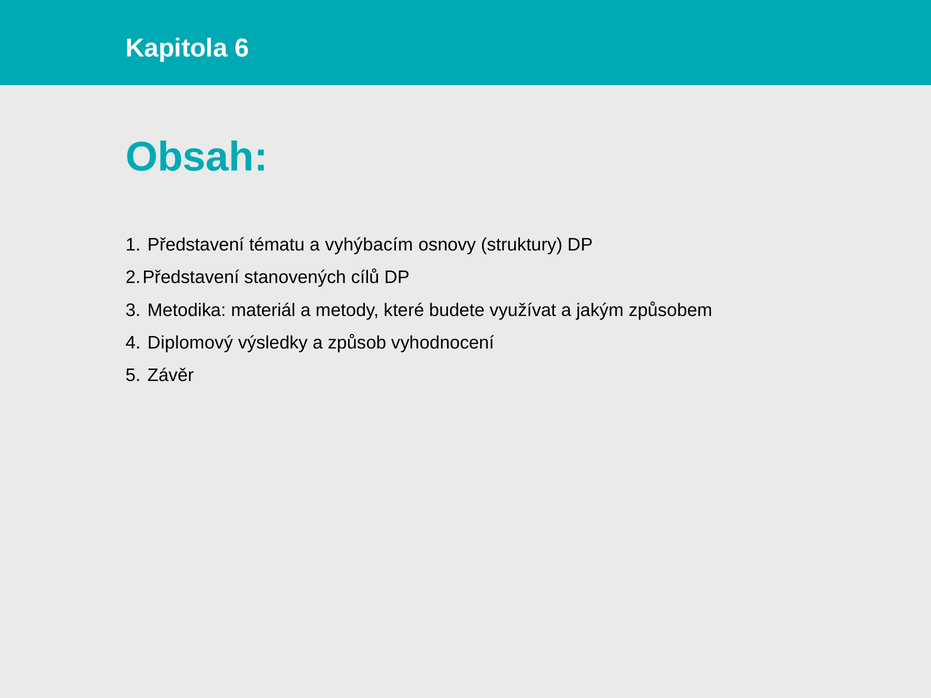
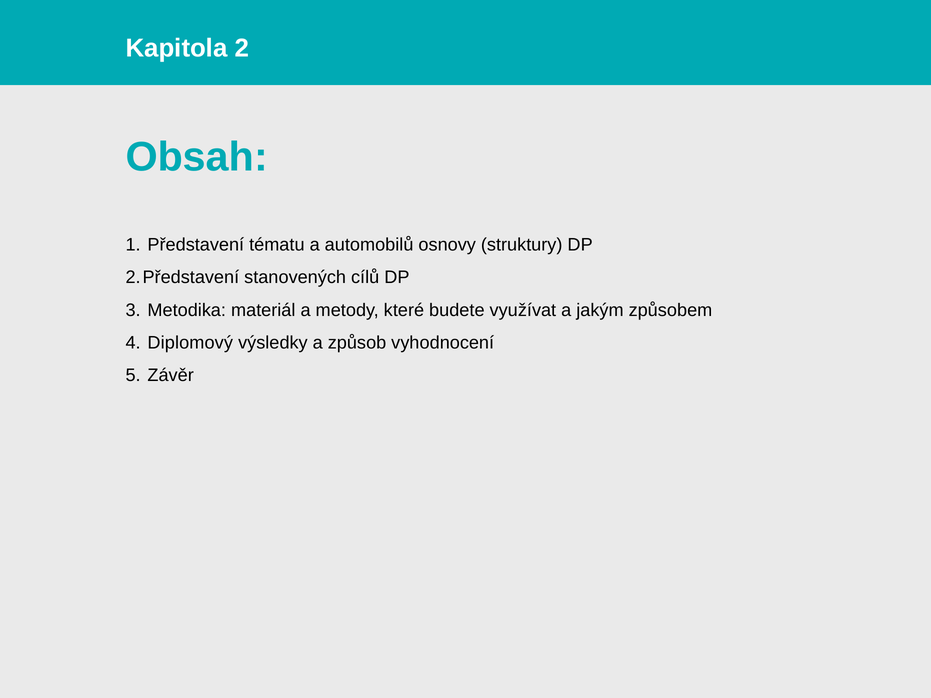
6: 6 -> 2 (242, 48)
vyhýbacím: vyhýbacím -> automobilů (369, 245)
